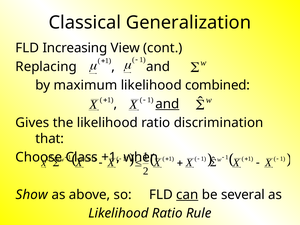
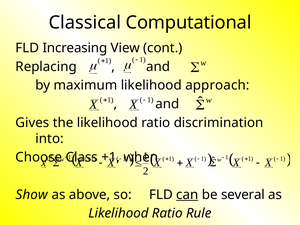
Generalization: Generalization -> Computational (189, 23)
combined: combined -> approach (217, 85)
and underline: present -> none (167, 104)
that: that -> into (50, 139)
